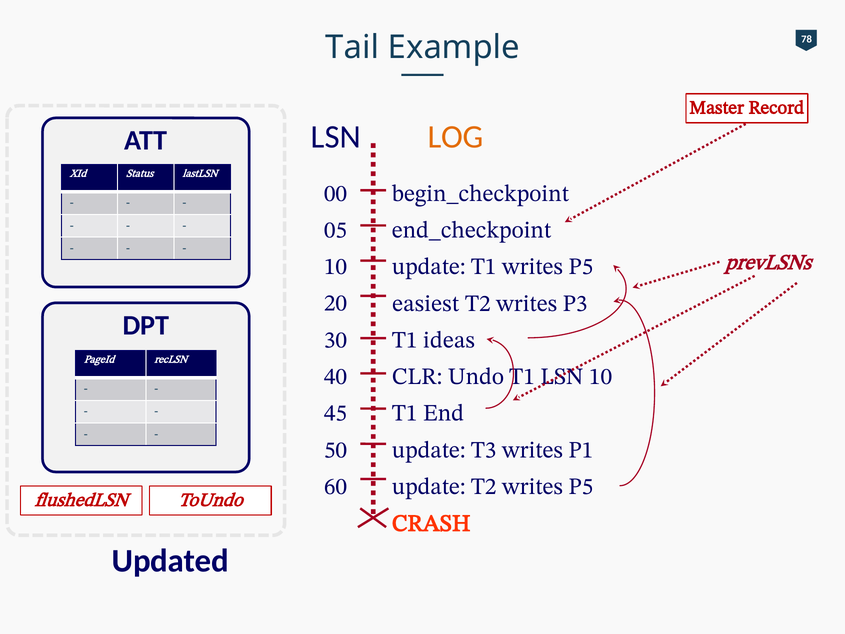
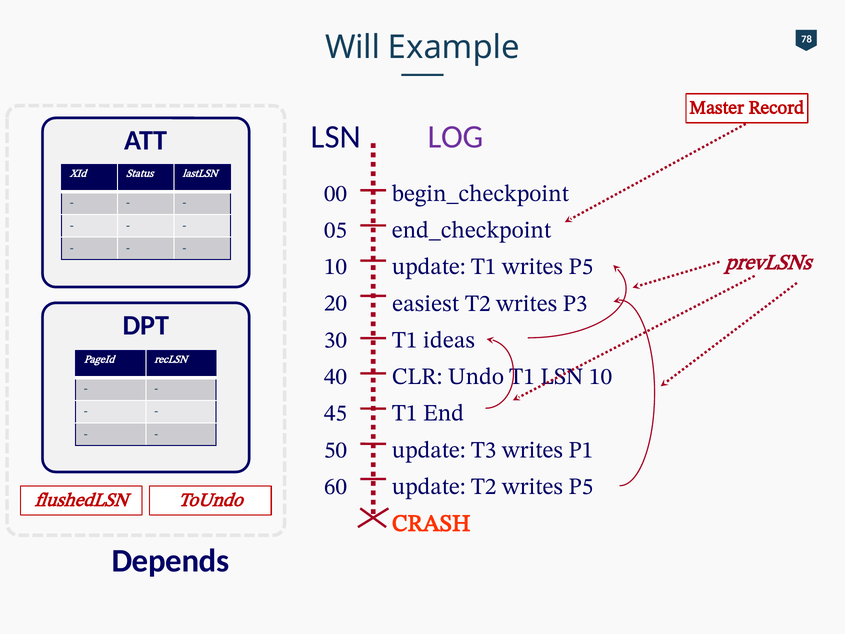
Tail: Tail -> Will (353, 48)
LOG colour: orange -> purple (455, 137)
Updated: Updated -> Depends (170, 561)
